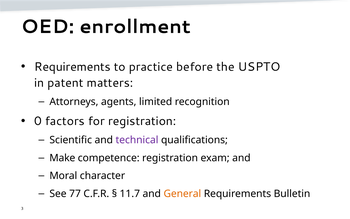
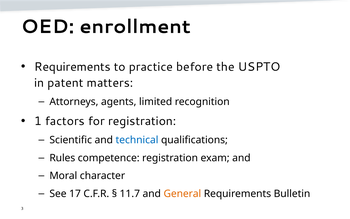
0: 0 -> 1 (38, 121)
technical colour: purple -> blue (137, 140)
Make: Make -> Rules (62, 158)
77: 77 -> 17 (75, 193)
